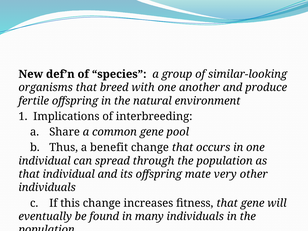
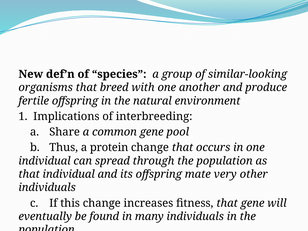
benefit: benefit -> protein (109, 148)
